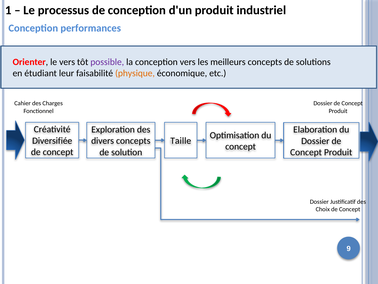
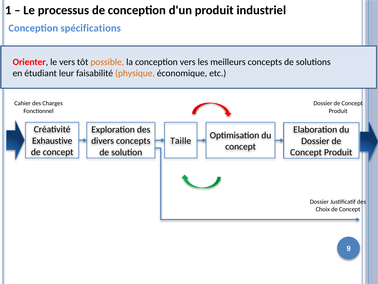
performances: performances -> spécifications (91, 28)
possible colour: purple -> orange (107, 62)
Diversifiée: Diversifiée -> Exhaustive (52, 140)
